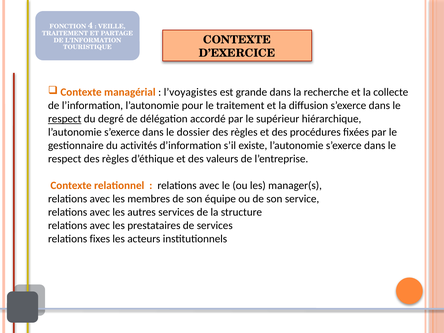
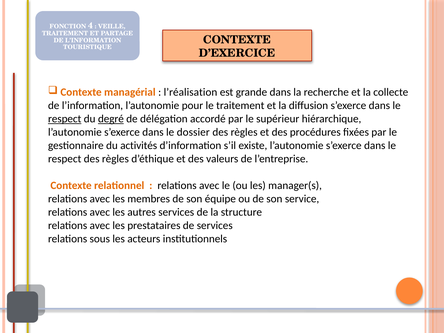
l’voyagistes: l’voyagistes -> l’réalisation (190, 92)
degré underline: none -> present (111, 119)
fixes: fixes -> sous (100, 239)
